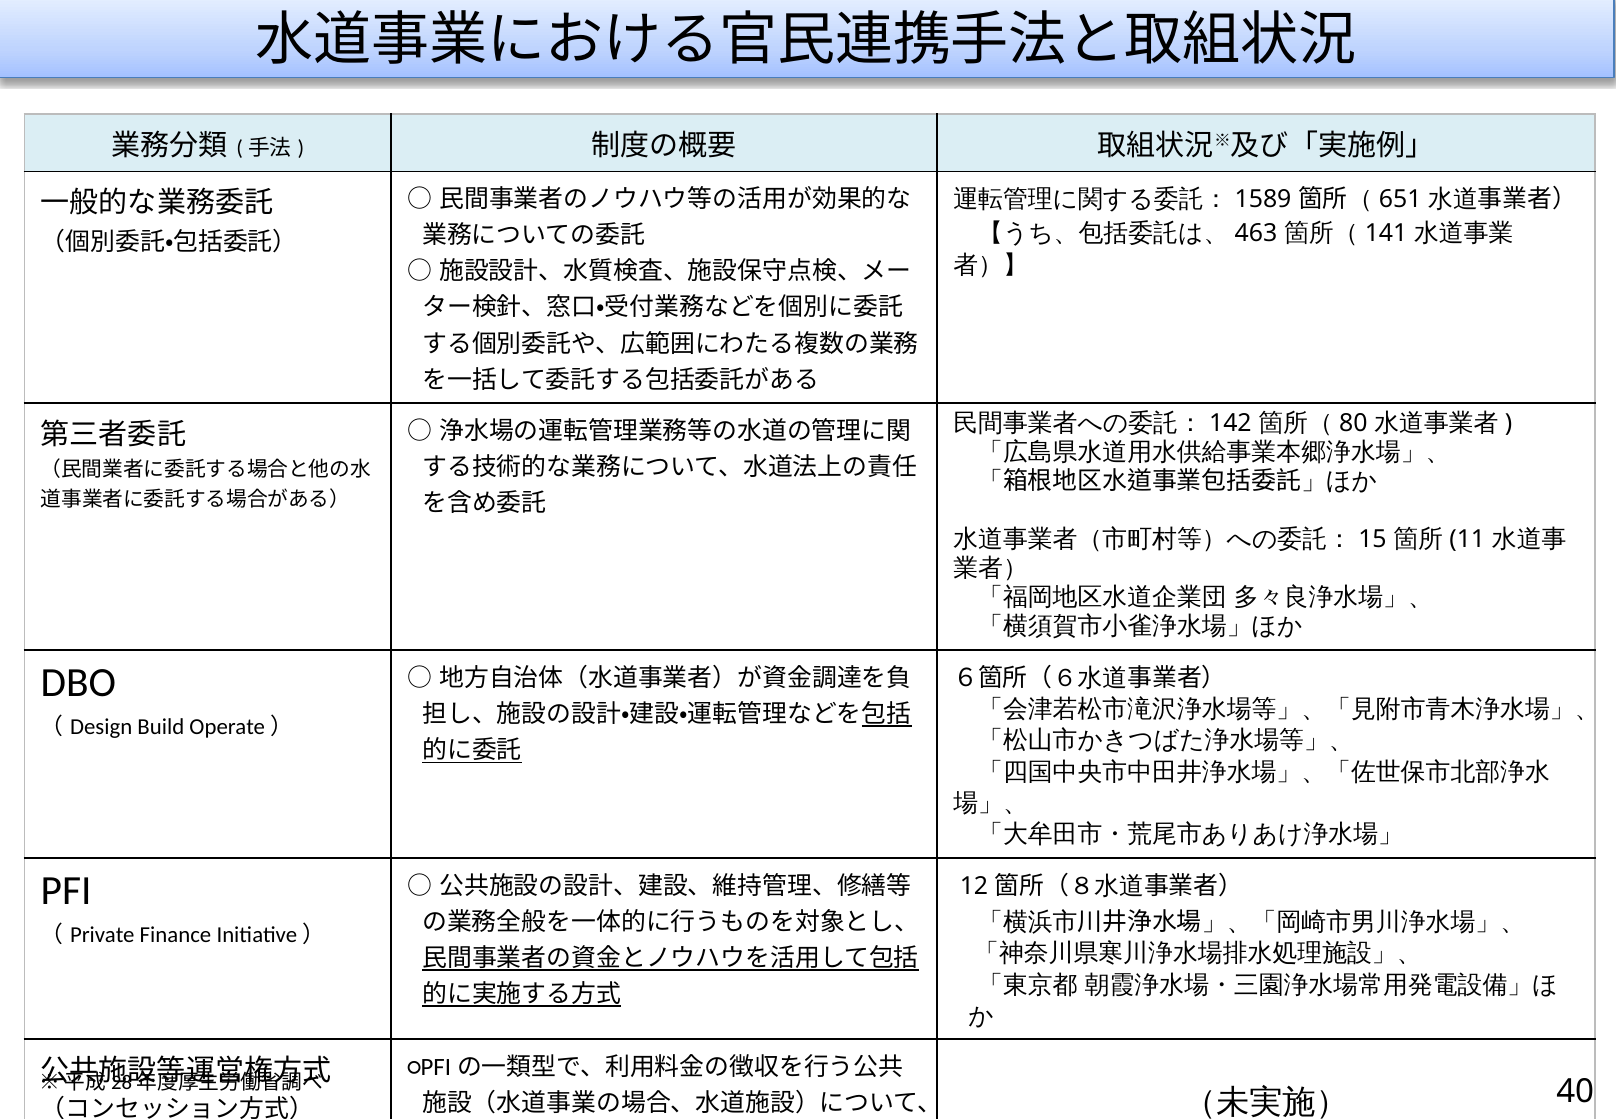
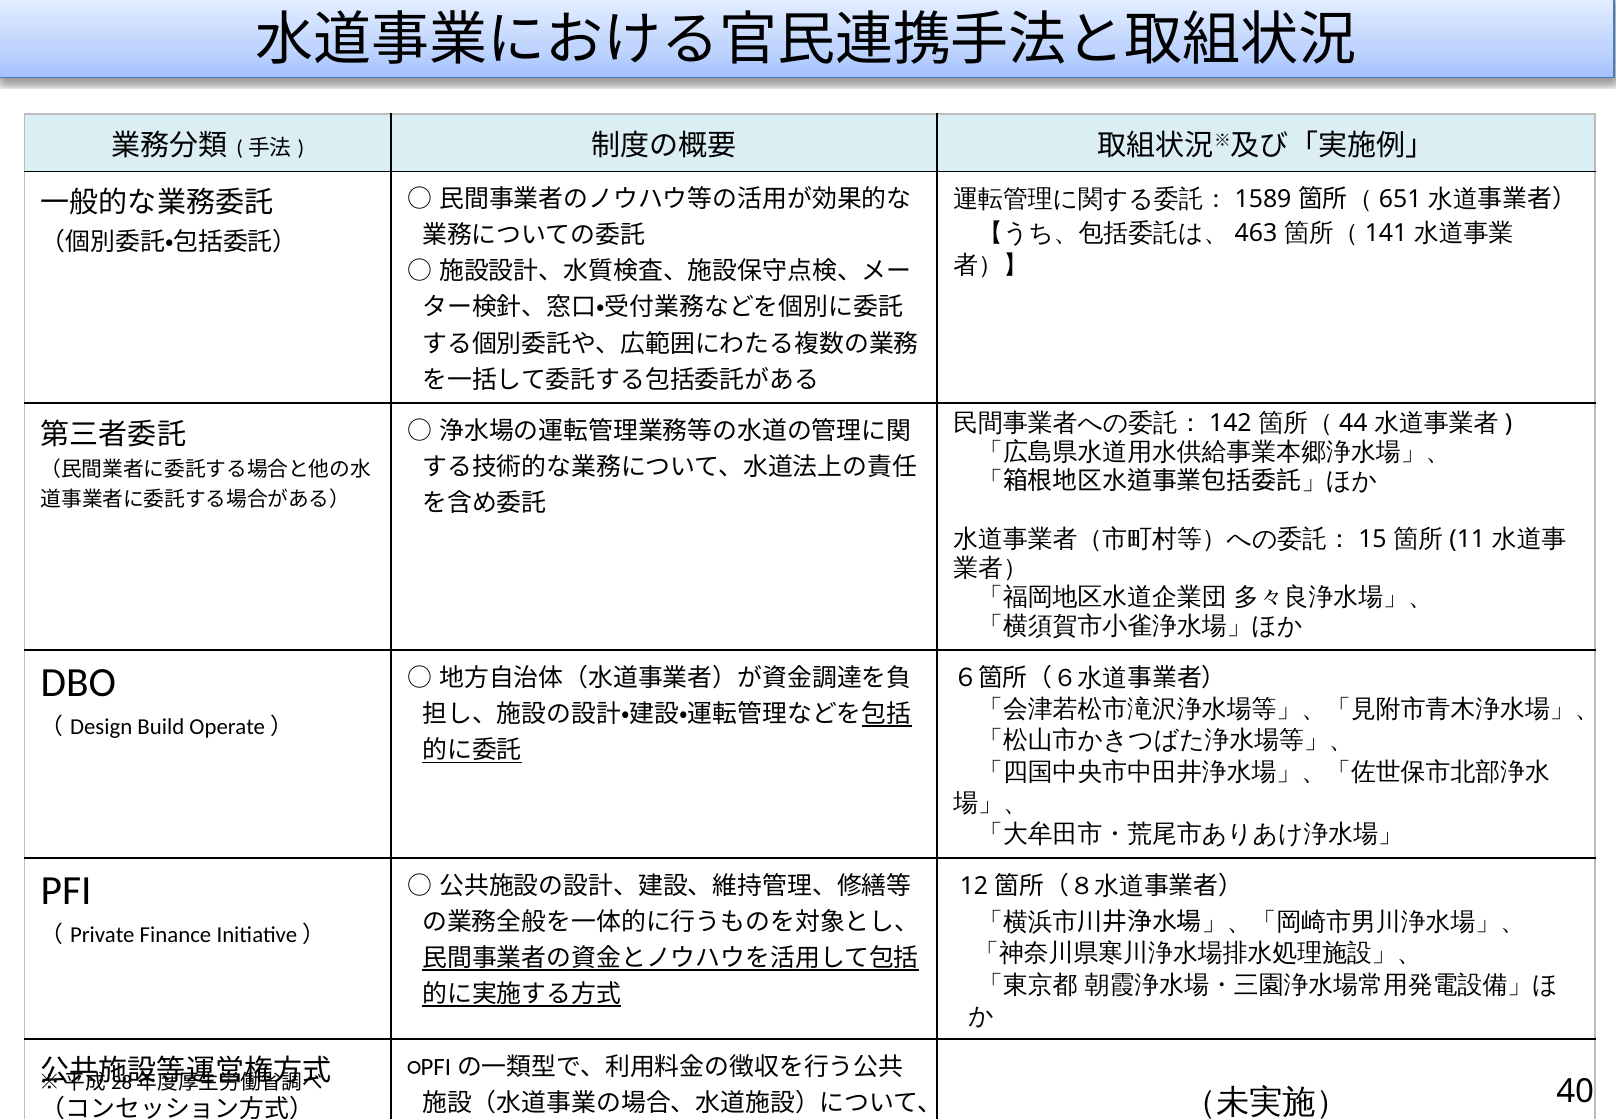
80: 80 -> 44 (1353, 424)
